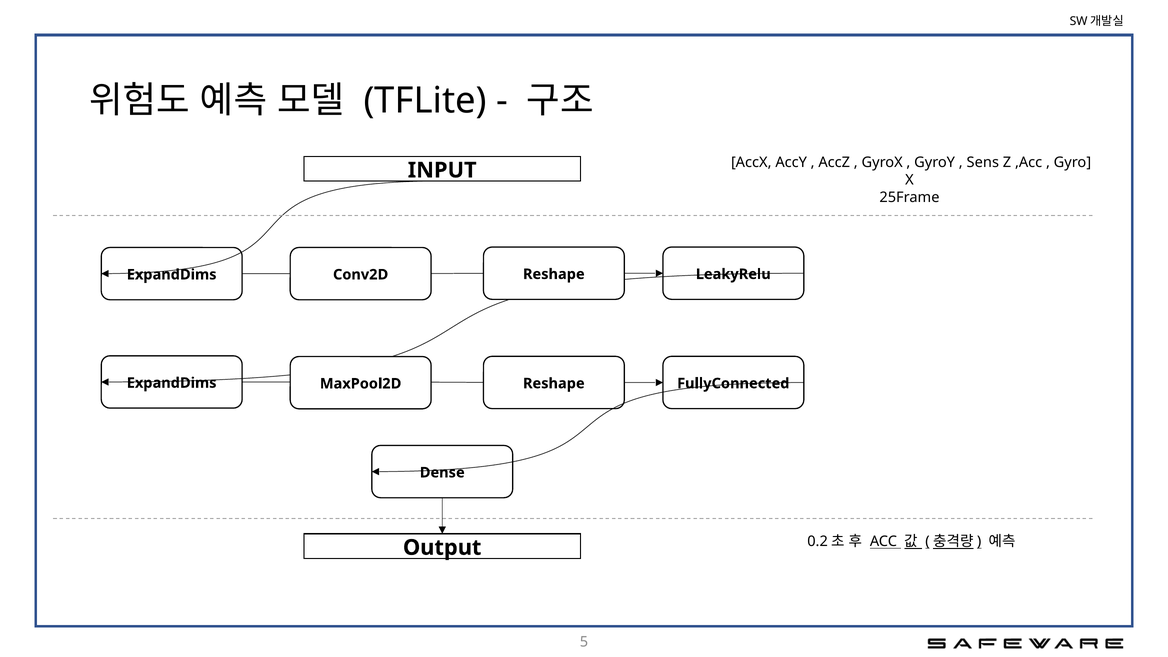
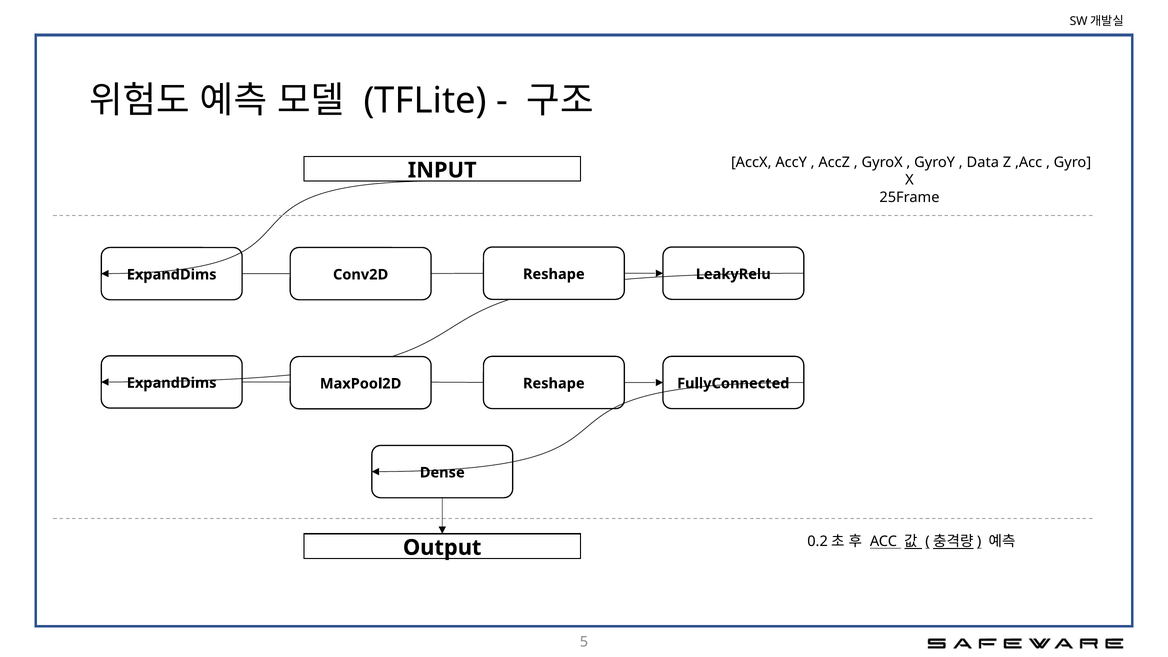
Sens: Sens -> Data (983, 163)
